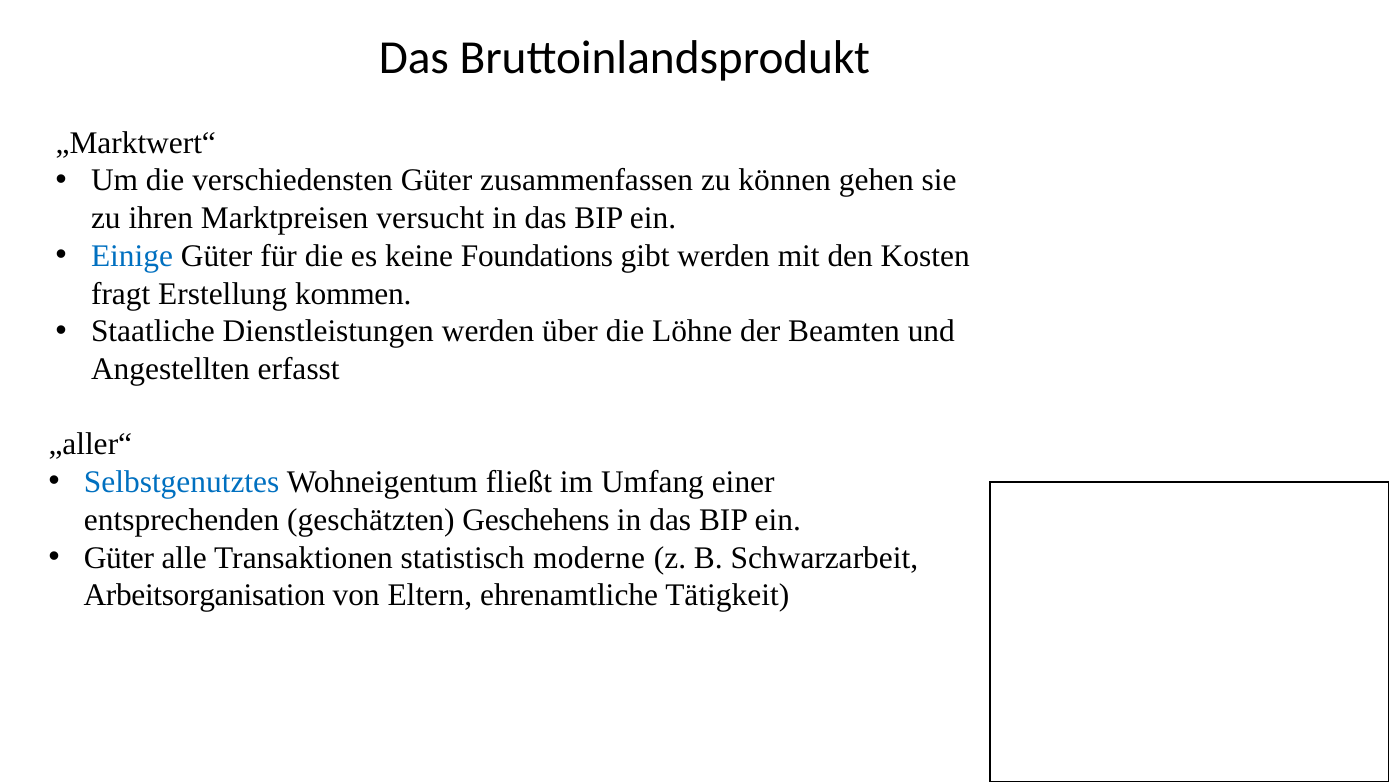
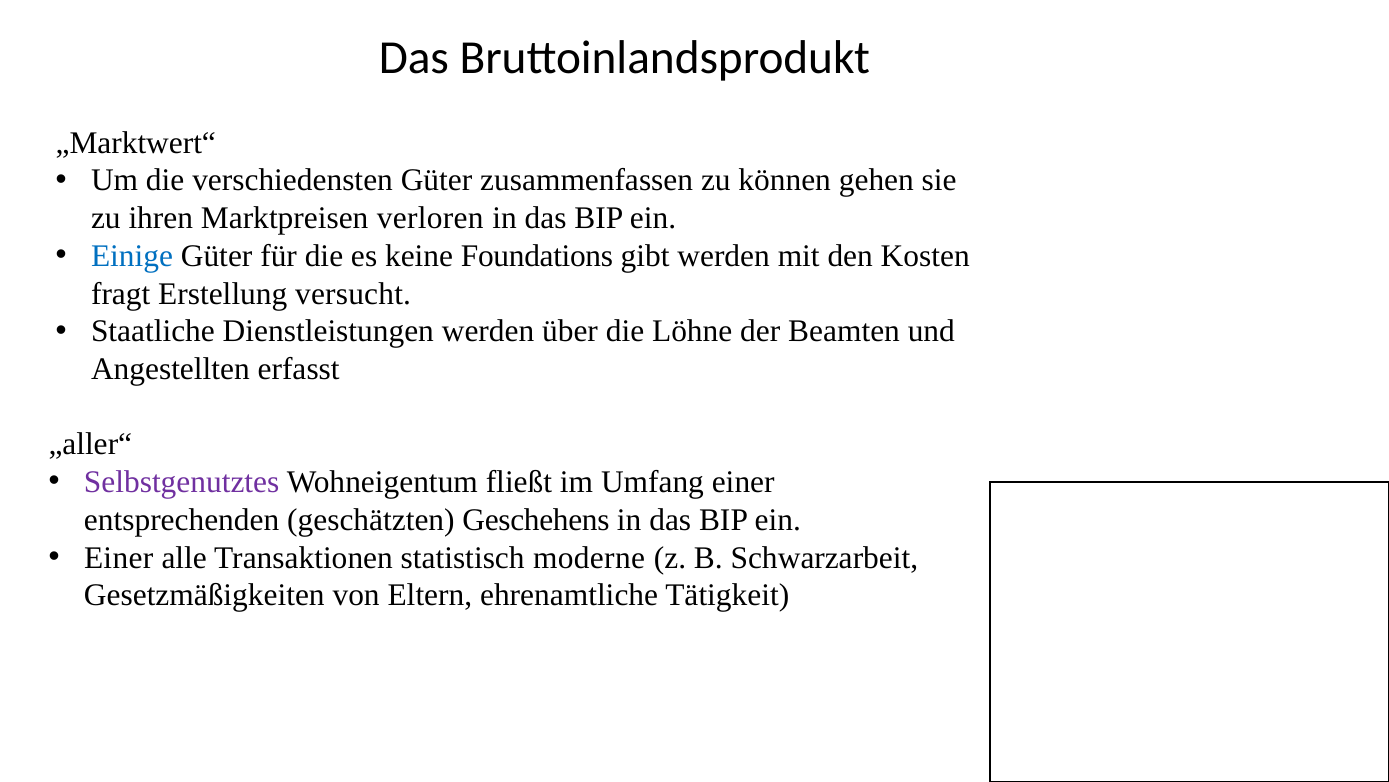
versucht: versucht -> verloren (430, 218)
kommen: kommen -> versucht (353, 294)
Selbstgenutztes colour: blue -> purple (182, 482)
Güter: Güter -> Einer (119, 557)
Arbeitsorganisation: Arbeitsorganisation -> Gesetzmäßigkeiten (204, 595)
